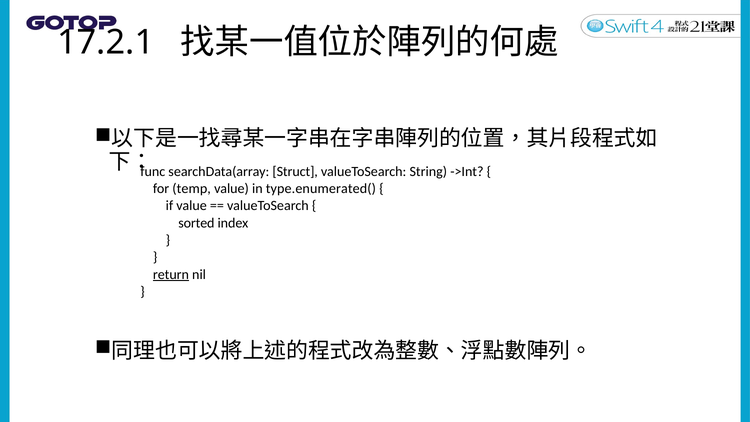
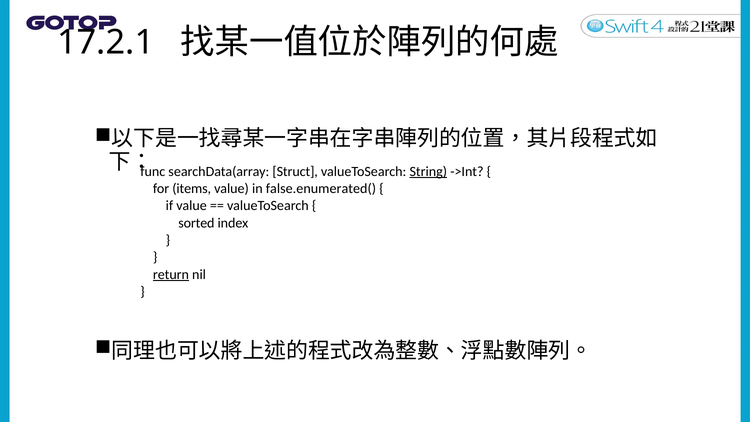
String underline: none -> present (428, 171)
temp: temp -> items (192, 189)
type.enumerated(: type.enumerated( -> false.enumerated( (321, 189)
